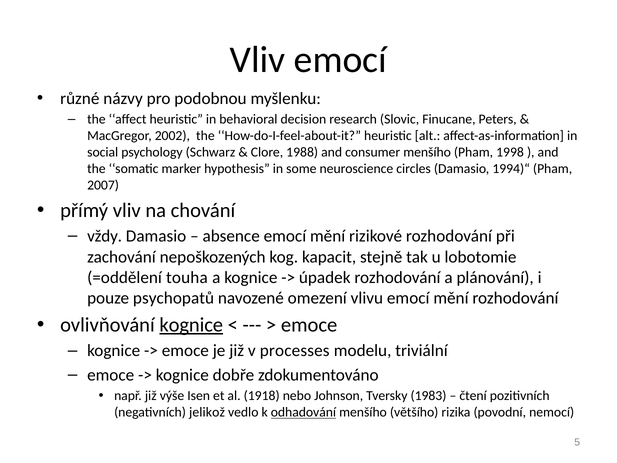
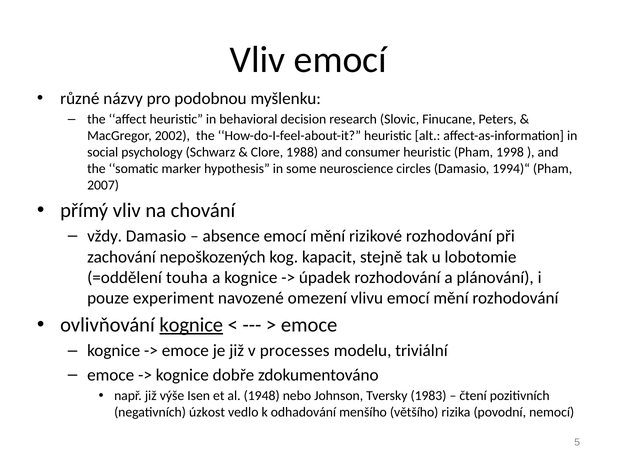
consumer menšího: menšího -> heuristic (427, 152)
psychopatů: psychopatů -> experiment (174, 298)
1918: 1918 -> 1948 (262, 396)
jelikož: jelikož -> úzkost (207, 412)
odhadování underline: present -> none (303, 412)
